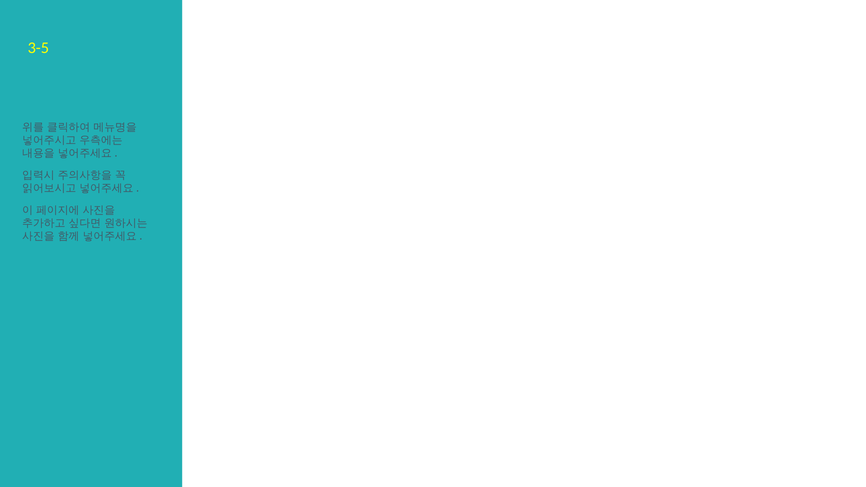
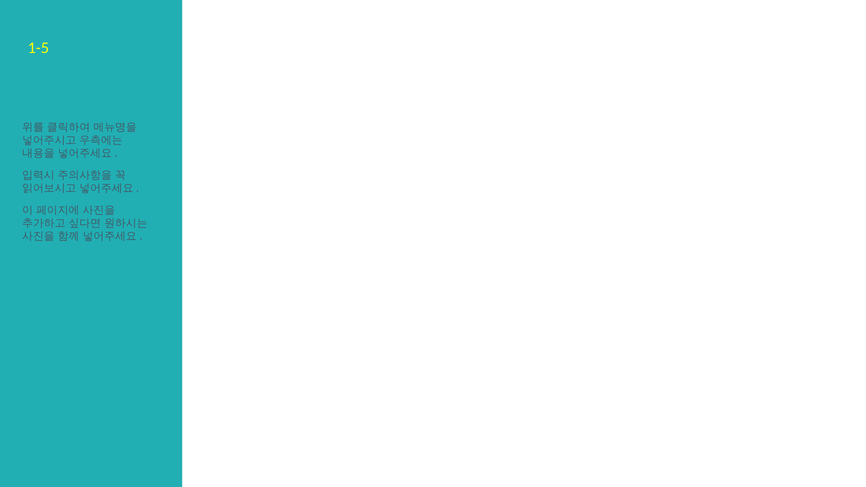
3-5: 3-5 -> 1-5 (38, 48)
